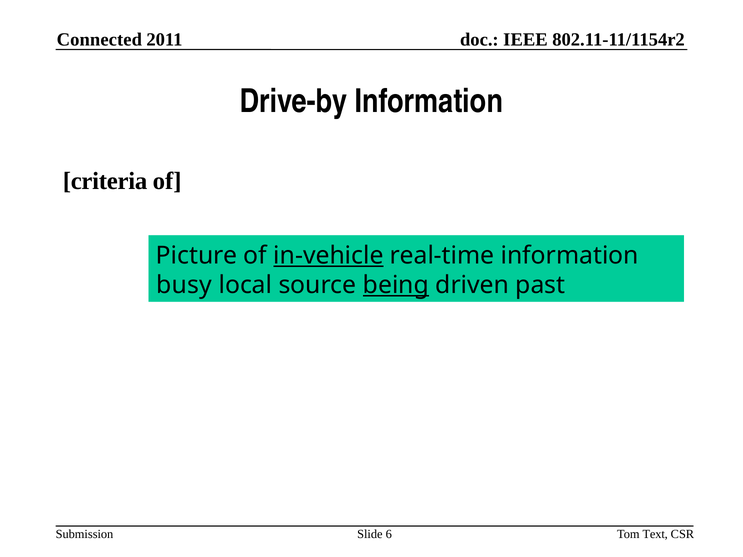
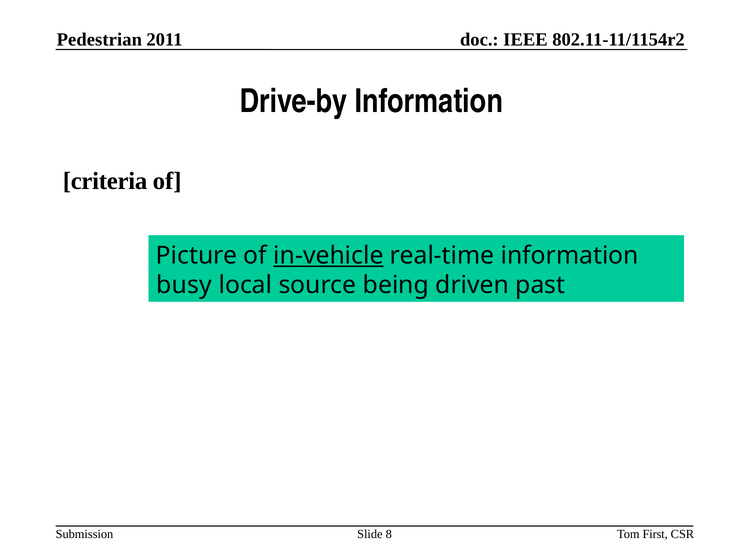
Connected: Connected -> Pedestrian (99, 40)
being underline: present -> none (396, 285)
Text: Text -> First (655, 534)
6: 6 -> 8 (389, 534)
